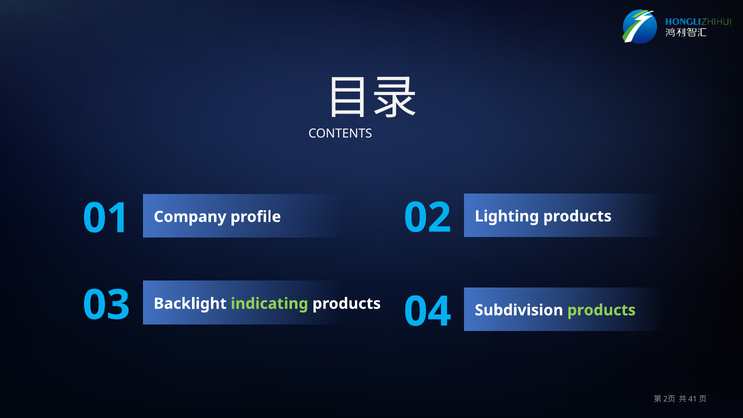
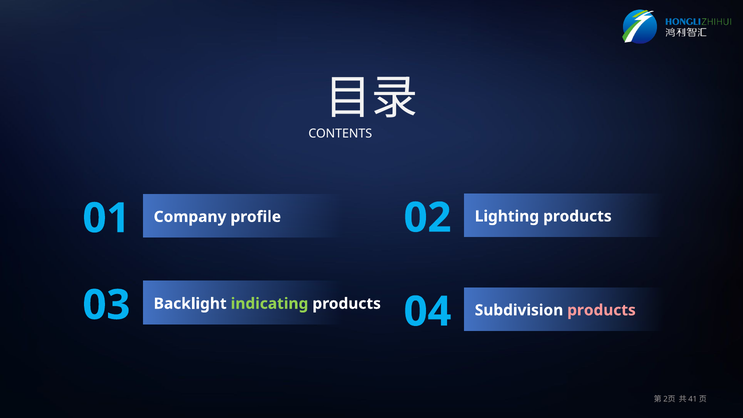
products colour: light green -> pink (601, 310)
